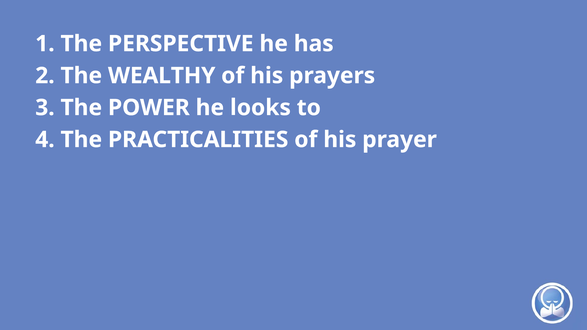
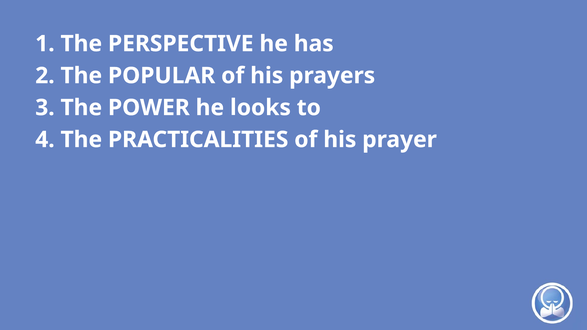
WEALTHY: WEALTHY -> POPULAR (162, 76)
